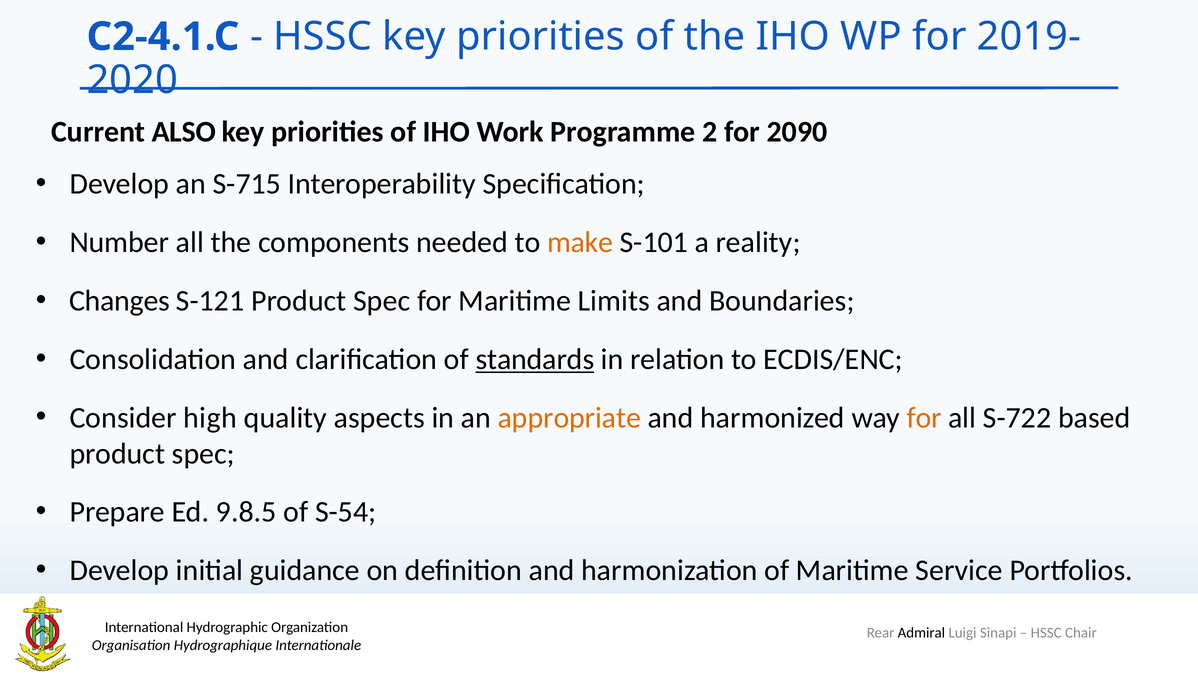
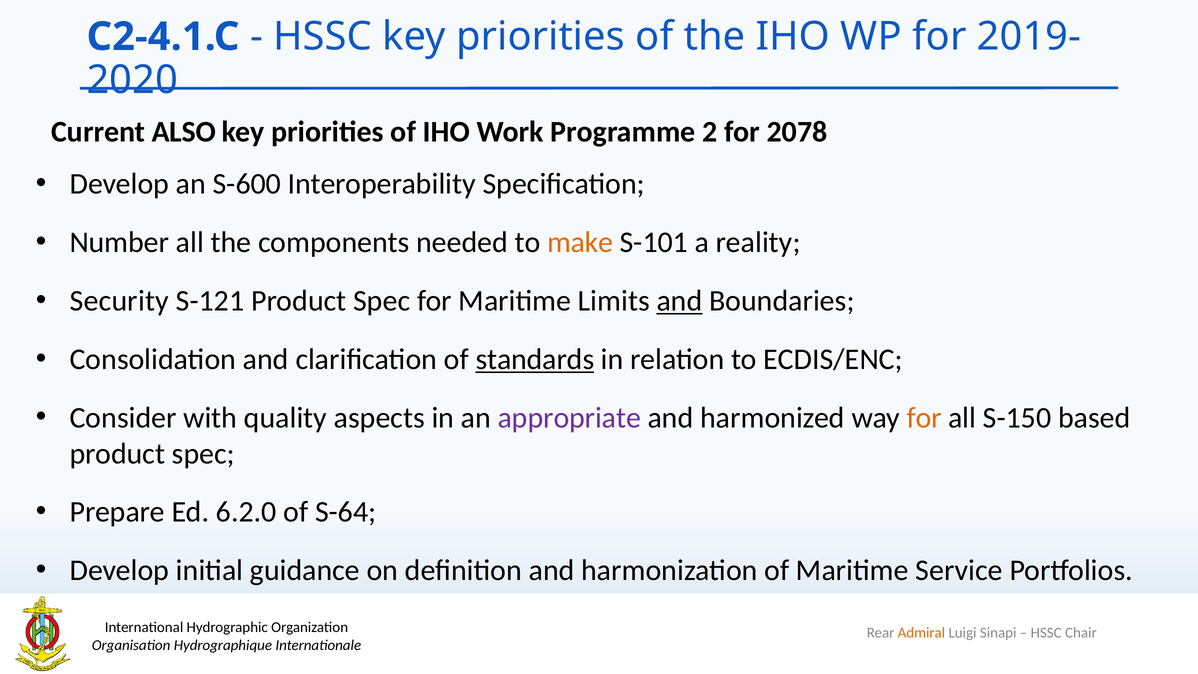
2090: 2090 -> 2078 (797, 132)
S-715: S-715 -> S-600 (247, 184)
Changes: Changes -> Security (119, 301)
and underline: none -> present (679, 301)
high: high -> with (210, 418)
appropriate colour: orange -> purple (569, 418)
S-722: S-722 -> S-150 (1017, 418)
9.8.5: 9.8.5 -> 6.2.0 (246, 512)
S-54: S-54 -> S-64 (346, 512)
Admiral colour: black -> orange (921, 633)
